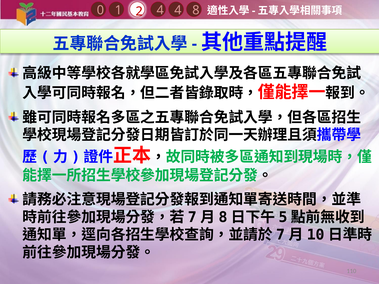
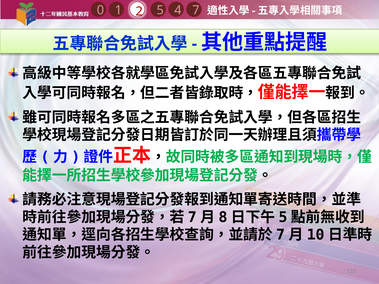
8: 8 -> 7 (196, 10)
2 4: 4 -> 5 (160, 10)
